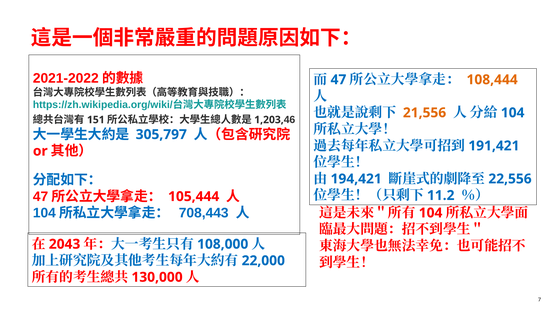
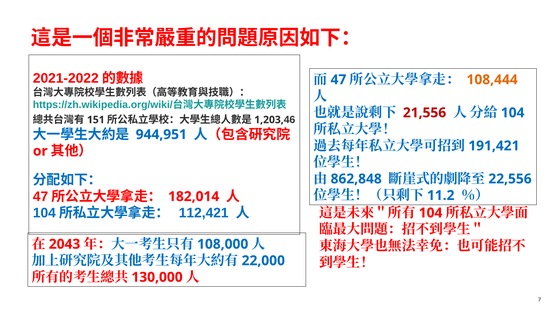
21,556 colour: orange -> red (425, 113)
305,797: 305,797 -> 944,951 (161, 134)
194,421: 194,421 -> 862,848 (356, 179)
105,444: 105,444 -> 182,014 (194, 196)
708,443: 708,443 -> 112,421 (204, 213)
